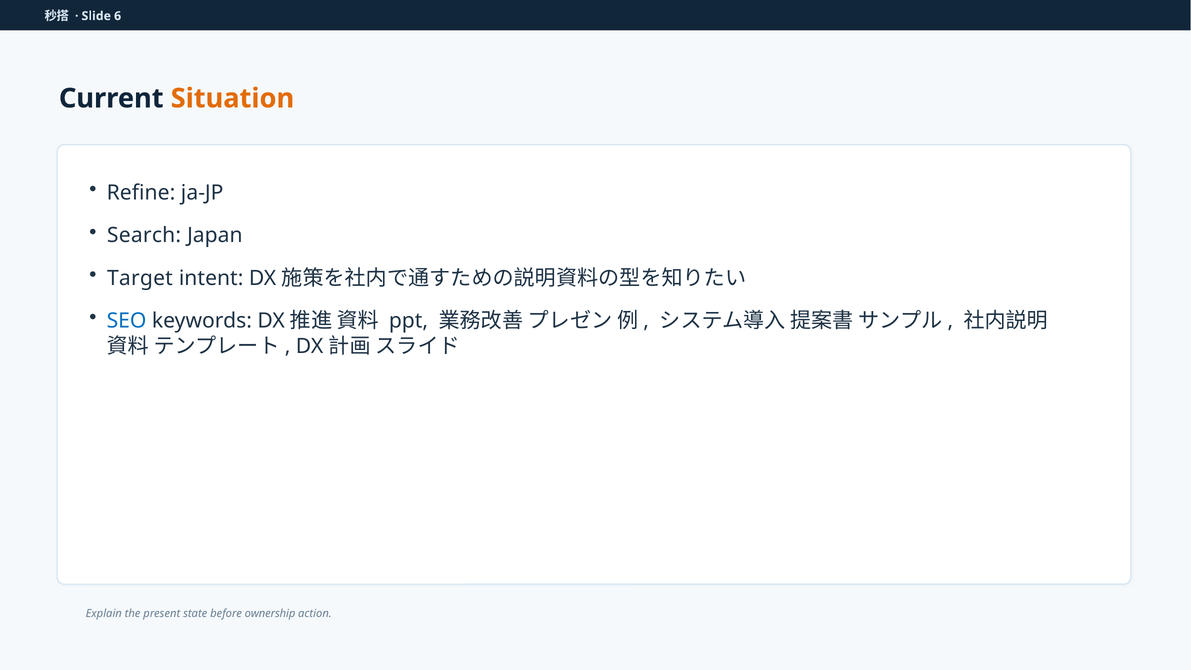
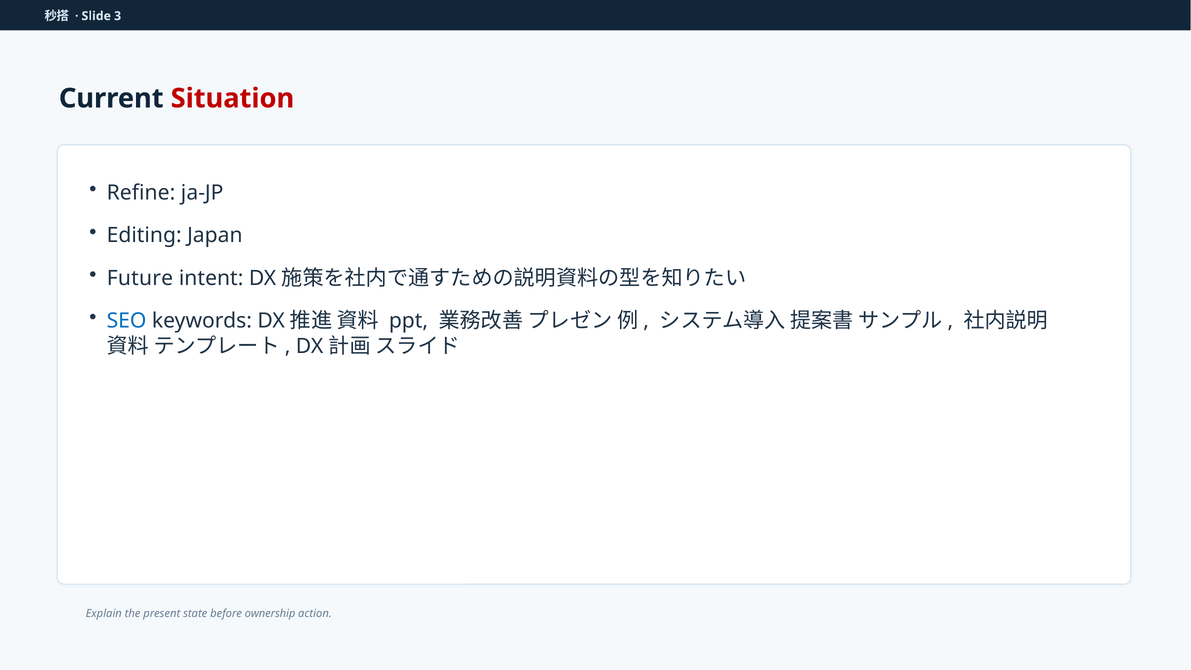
6: 6 -> 3 (118, 16)
Situation colour: orange -> red (232, 98)
Search: Search -> Editing (144, 235)
Target: Target -> Future (140, 278)
